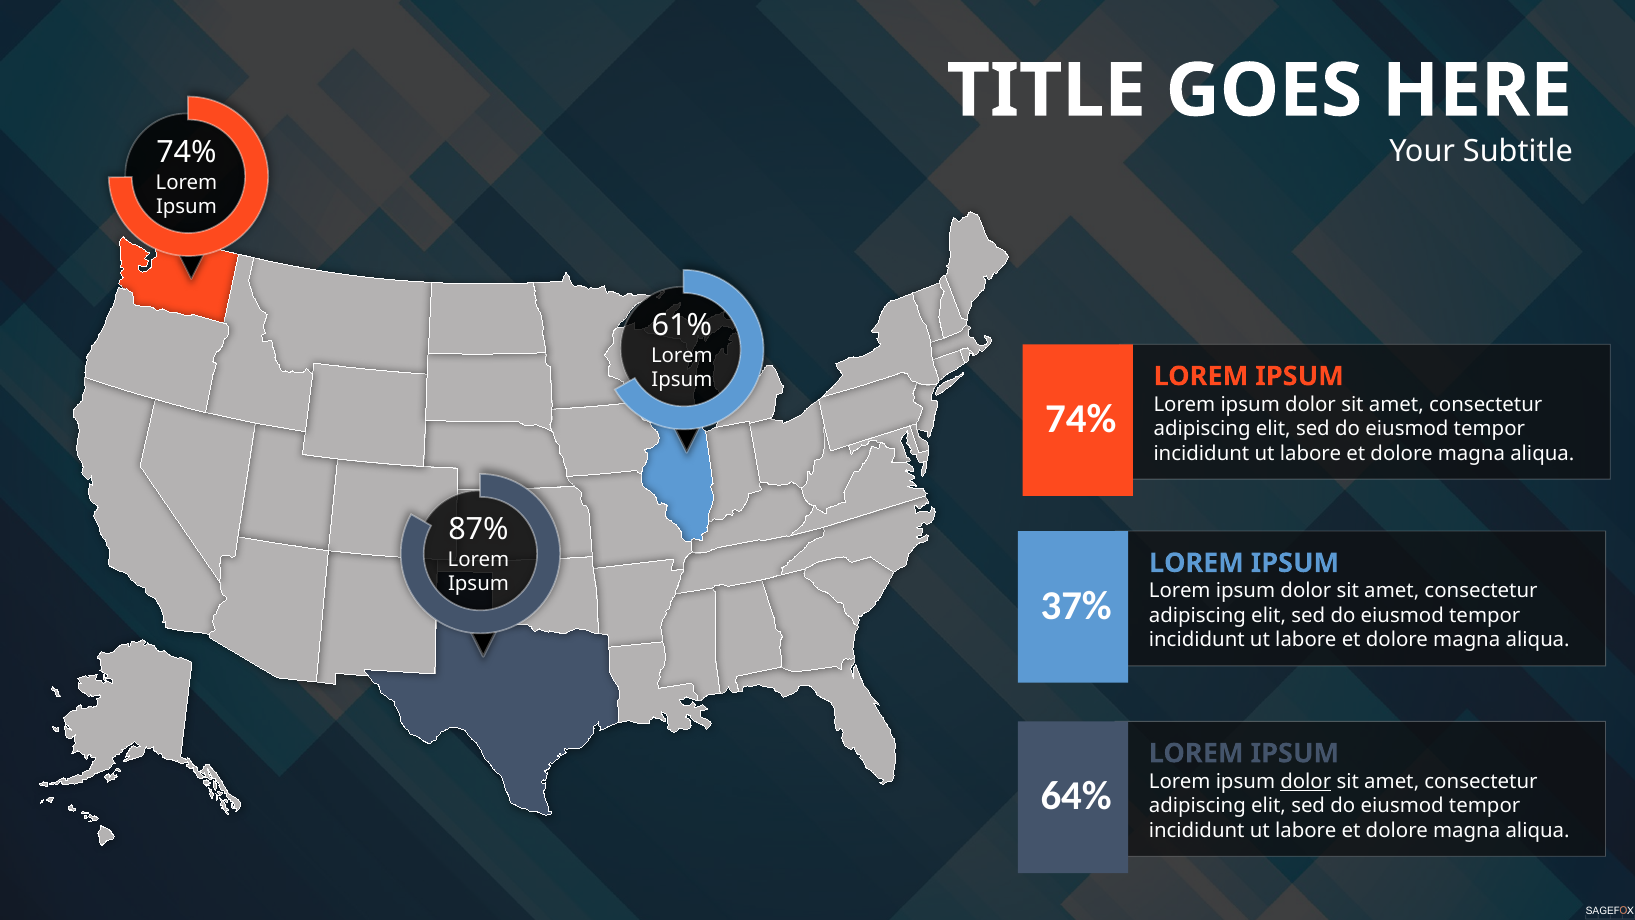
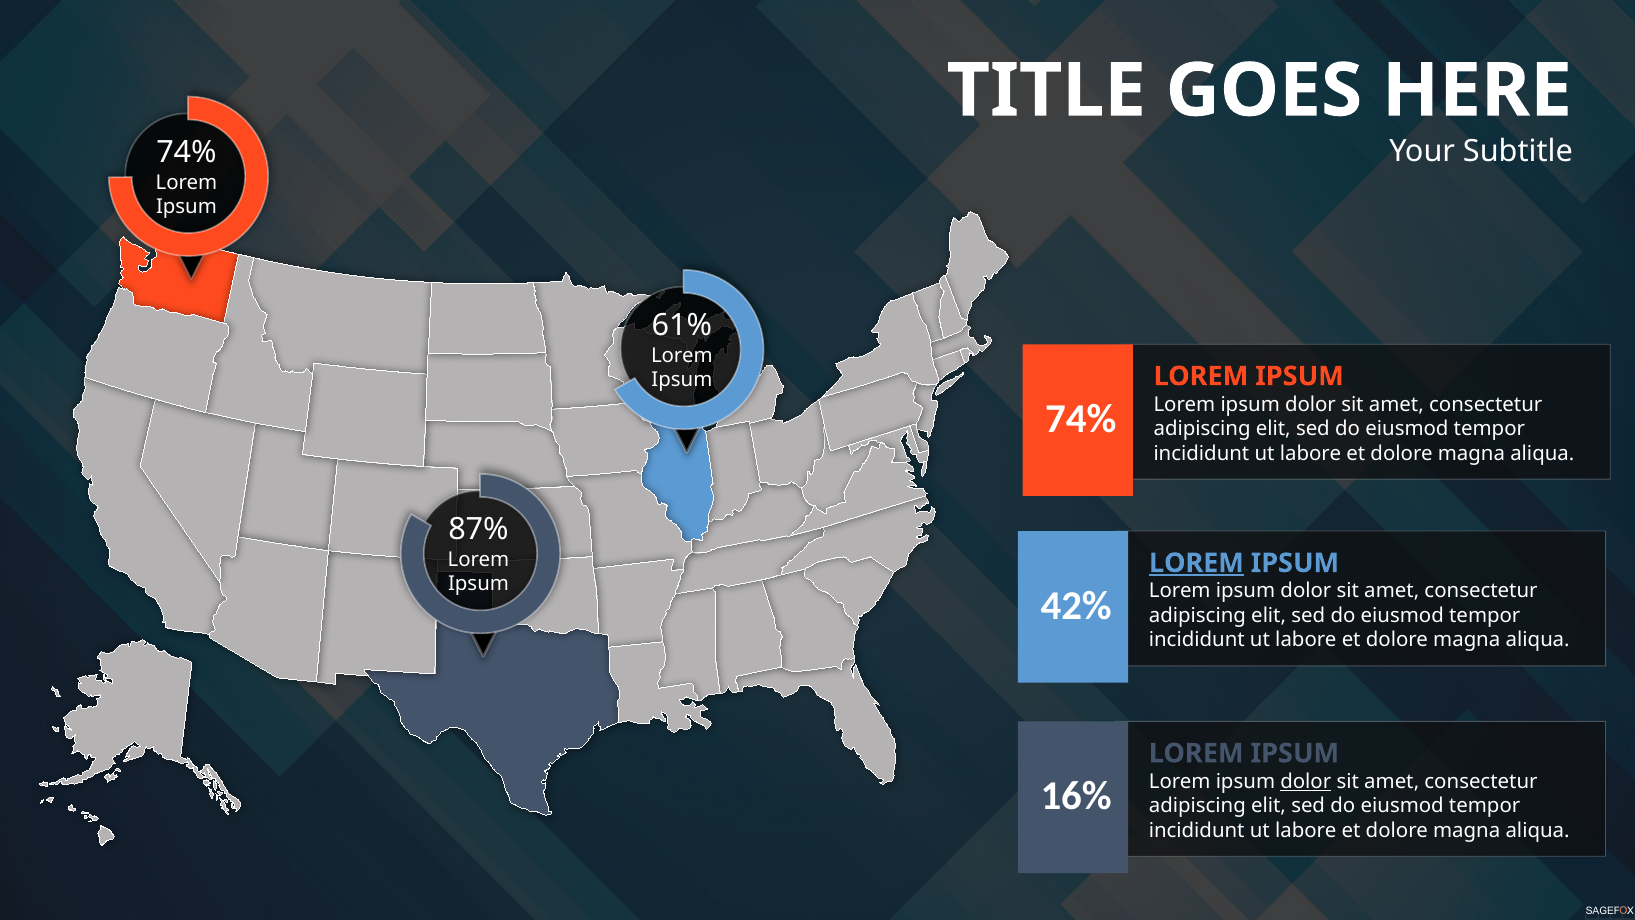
LOREM underline: none -> present (1196, 563)
37%: 37% -> 42% (1076, 605)
64%: 64% -> 16% (1076, 796)
